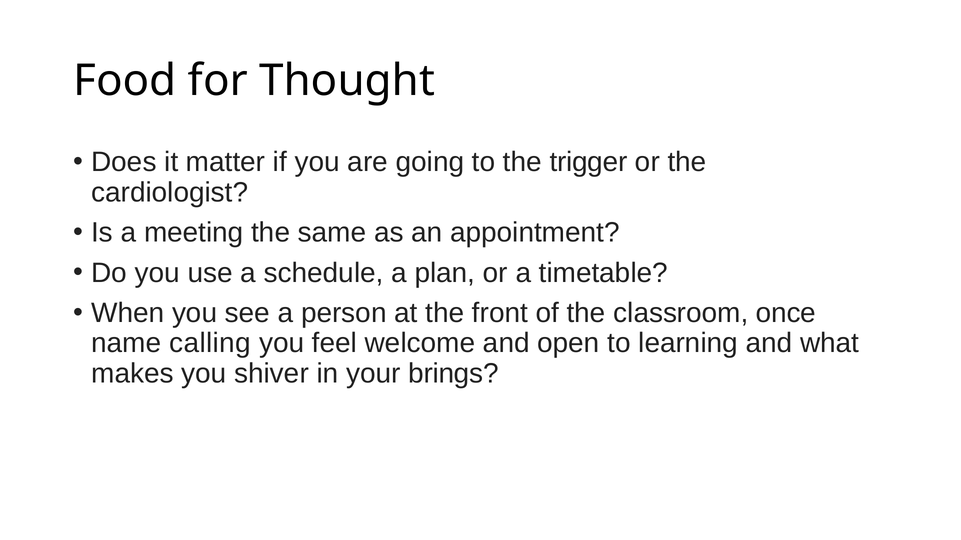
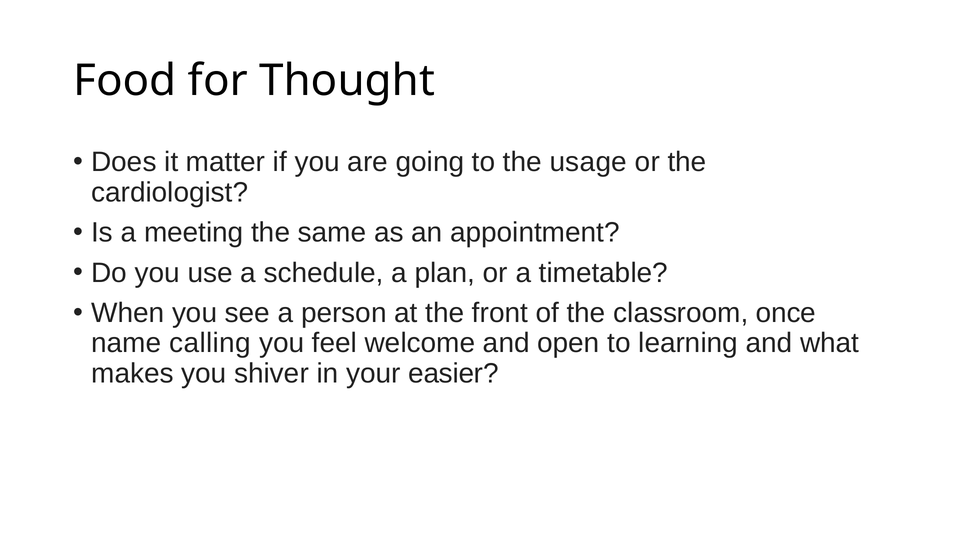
trigger: trigger -> usage (588, 162)
brings: brings -> easier (453, 374)
